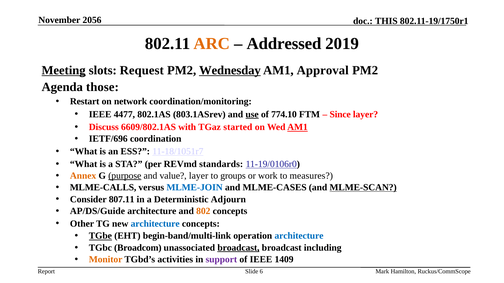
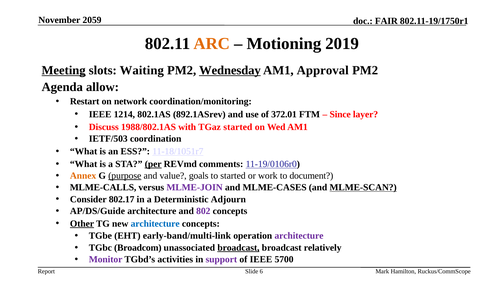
2056: 2056 -> 2059 (92, 20)
THIS: THIS -> FAIR (386, 21)
Addressed: Addressed -> Motioning (284, 44)
Request: Request -> Waiting (142, 70)
those: those -> allow (102, 87)
4477: 4477 -> 1214 (124, 115)
803.1ASrev: 803.1ASrev -> 892.1ASrev (199, 115)
use underline: present -> none (252, 115)
774.10: 774.10 -> 372.01 (284, 115)
6609/802.1AS: 6609/802.1AS -> 1988/802.1AS (149, 127)
AM1 underline: present -> none (298, 127)
IETF/696: IETF/696 -> IETF/503 (108, 139)
per underline: none -> present (153, 164)
standards: standards -> comments (221, 164)
value layer: layer -> goals (199, 176)
to groups: groups -> started (233, 176)
measures: measures -> document (311, 176)
MLME-JOIN colour: blue -> purple (195, 188)
807.11: 807.11 -> 802.17 (122, 200)
802 colour: orange -> purple (203, 211)
Other underline: none -> present (82, 224)
TGbe underline: present -> none (100, 236)
begin-band/multi-link: begin-band/multi-link -> early-band/multi-link (187, 236)
architecture colour: blue -> purple (299, 236)
including: including -> relatively (323, 248)
Monitor colour: orange -> purple (106, 260)
1409: 1409 -> 5700 (284, 260)
